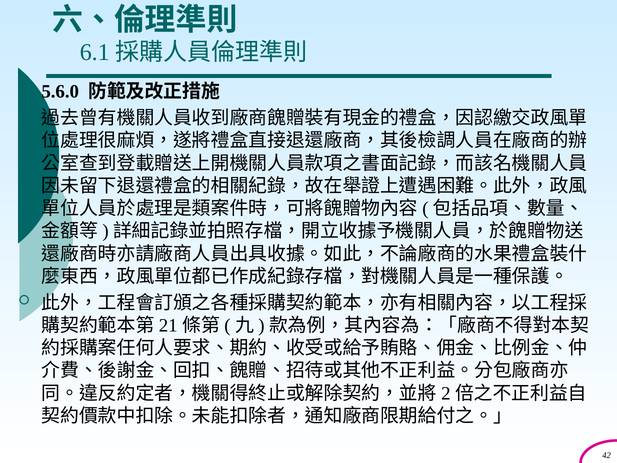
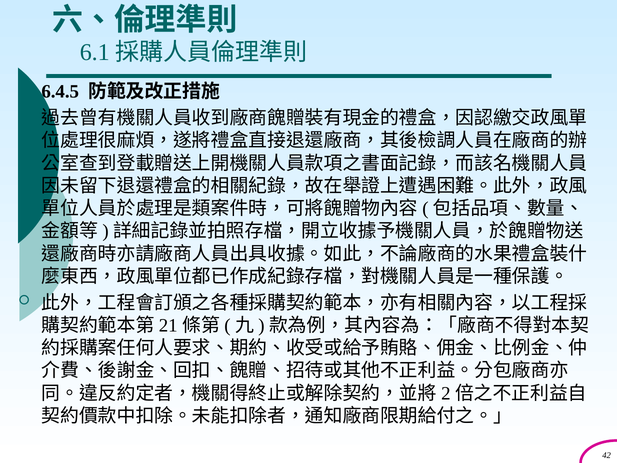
5.6.0: 5.6.0 -> 6.4.5 (60, 92)
